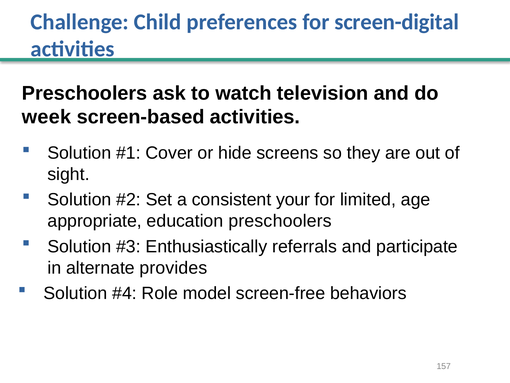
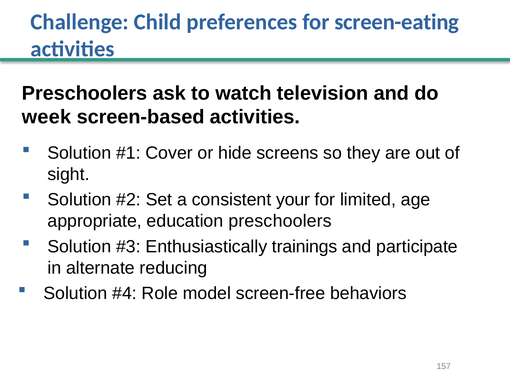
screen-digital: screen-digital -> screen-eating (397, 22)
referrals: referrals -> trainings (305, 246)
provides: provides -> reducing (174, 268)
